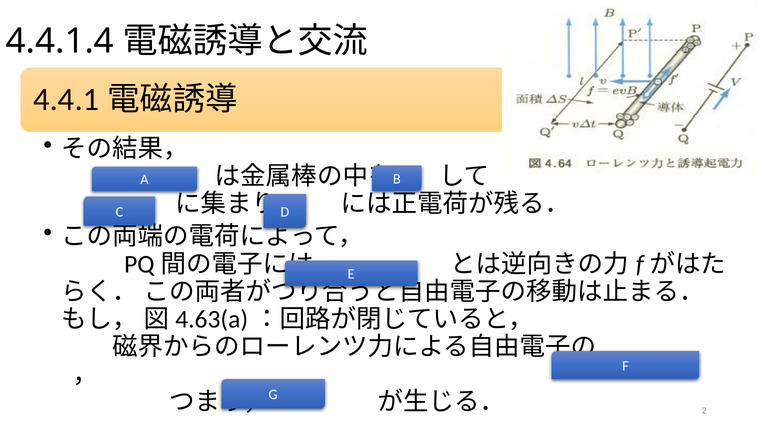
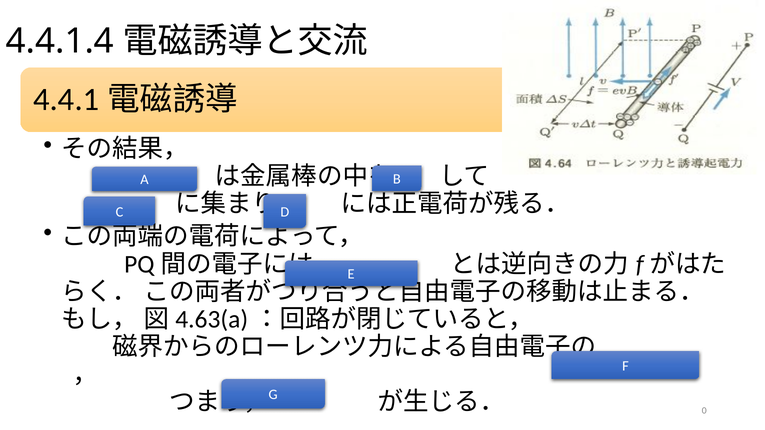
2: 2 -> 0 (704, 411)
